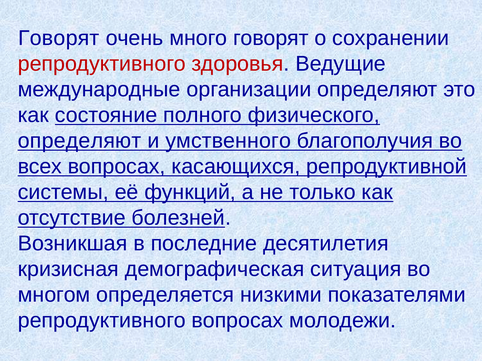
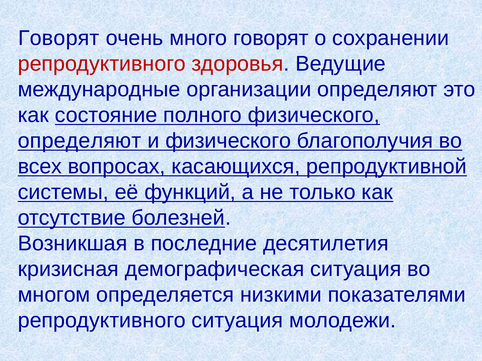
и умственного: умственного -> физического (228, 141)
репродуктивного вопросах: вопросах -> ситуация (237, 321)
